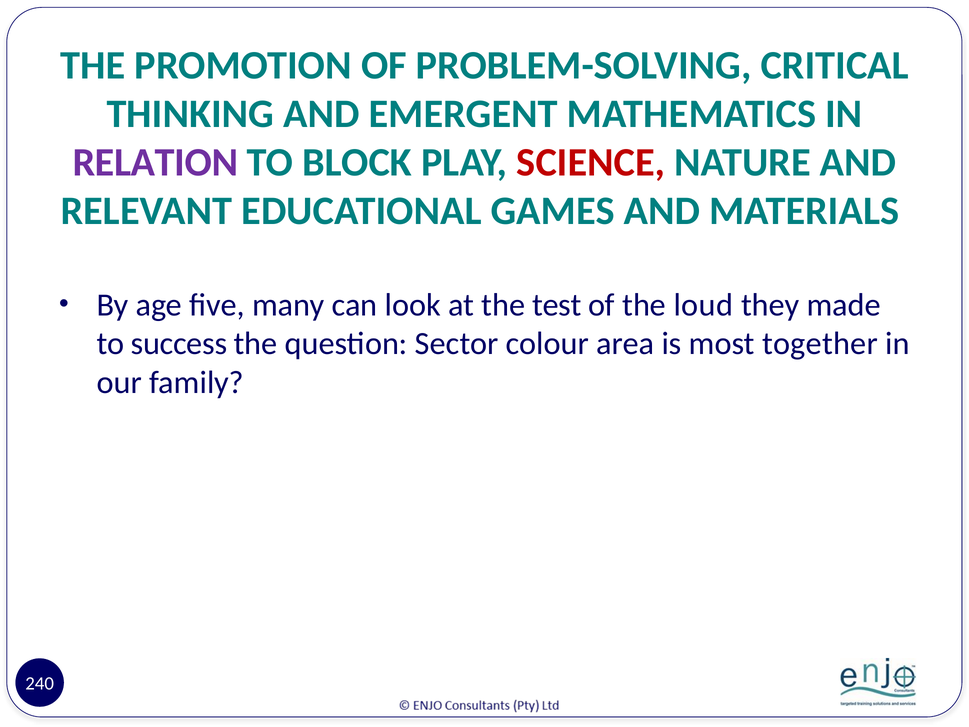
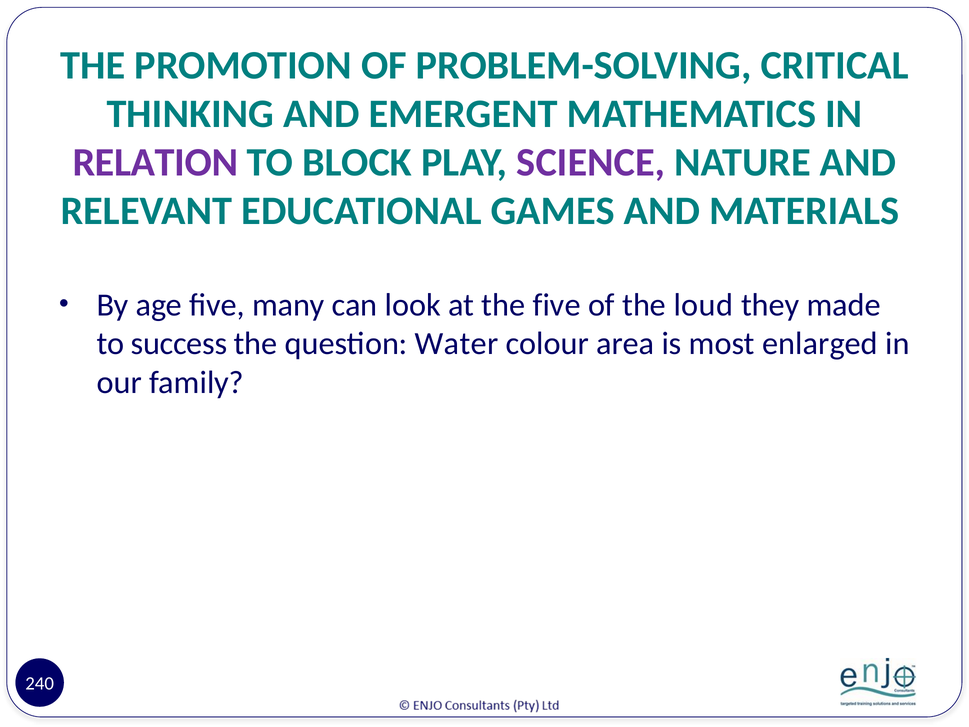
SCIENCE colour: red -> purple (591, 162)
the test: test -> five (557, 305)
Sector: Sector -> Water (457, 344)
together: together -> enlarged (820, 344)
